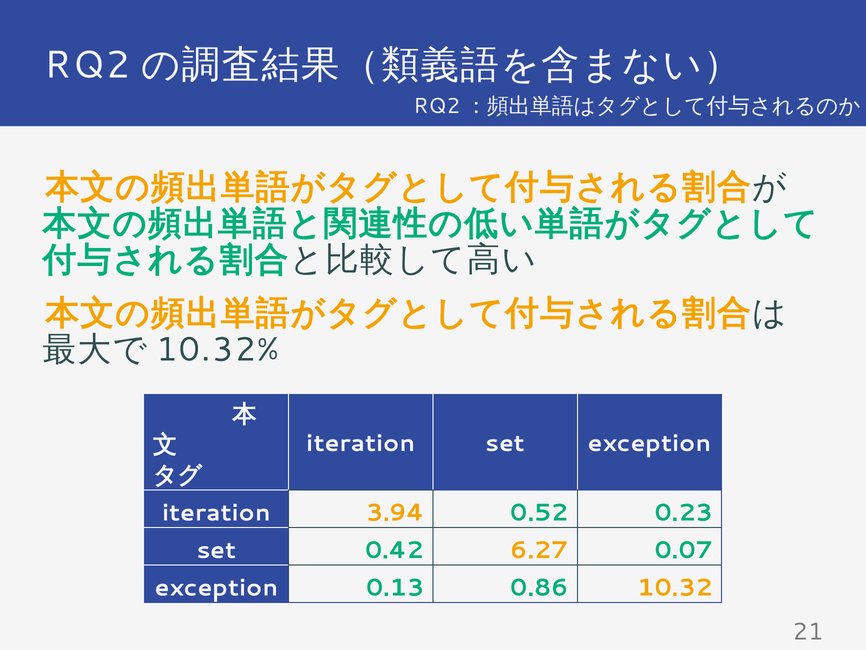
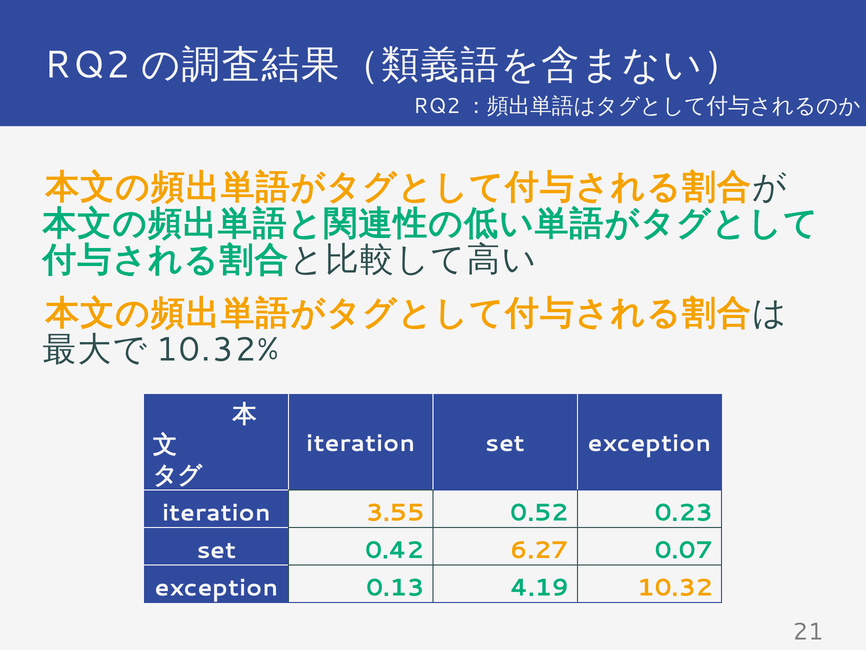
3.94: 3.94 -> 3.55 (395, 512)
0.86: 0.86 -> 4.19 (540, 587)
